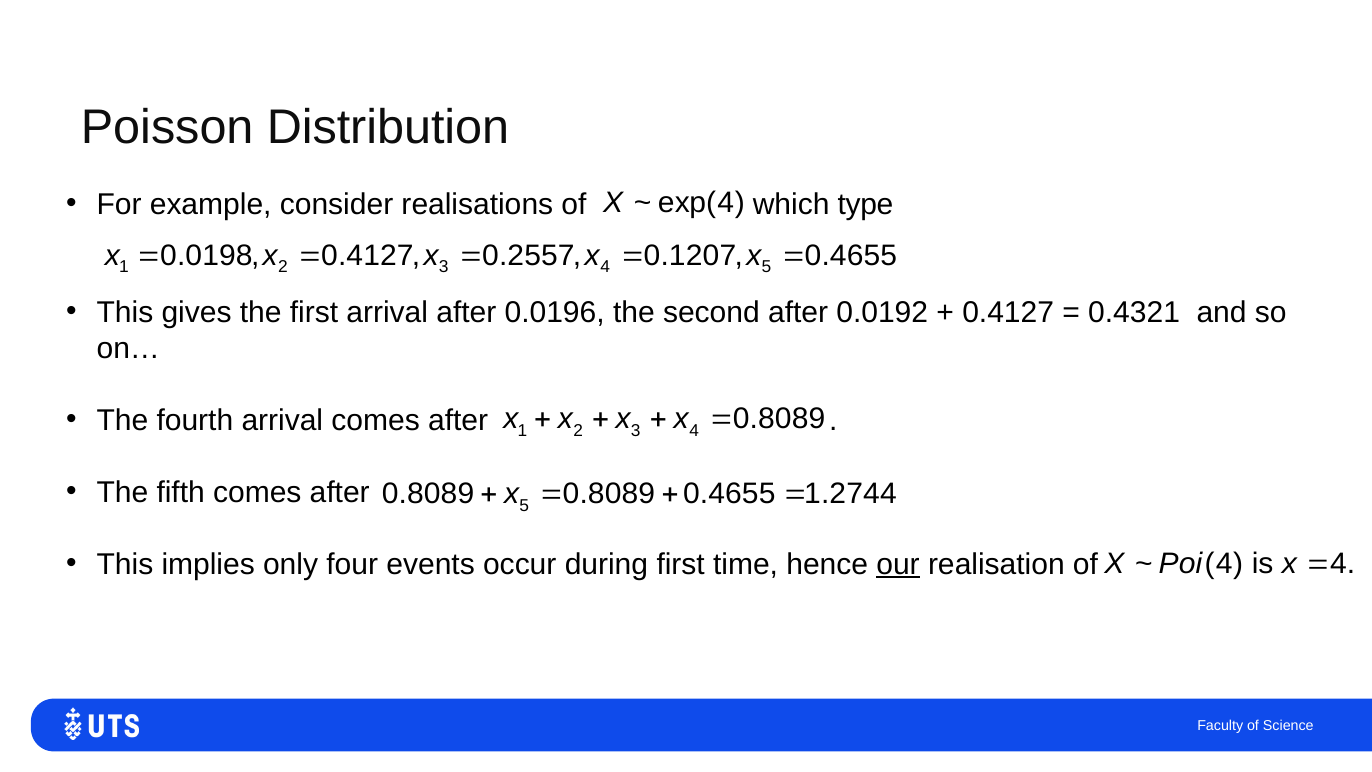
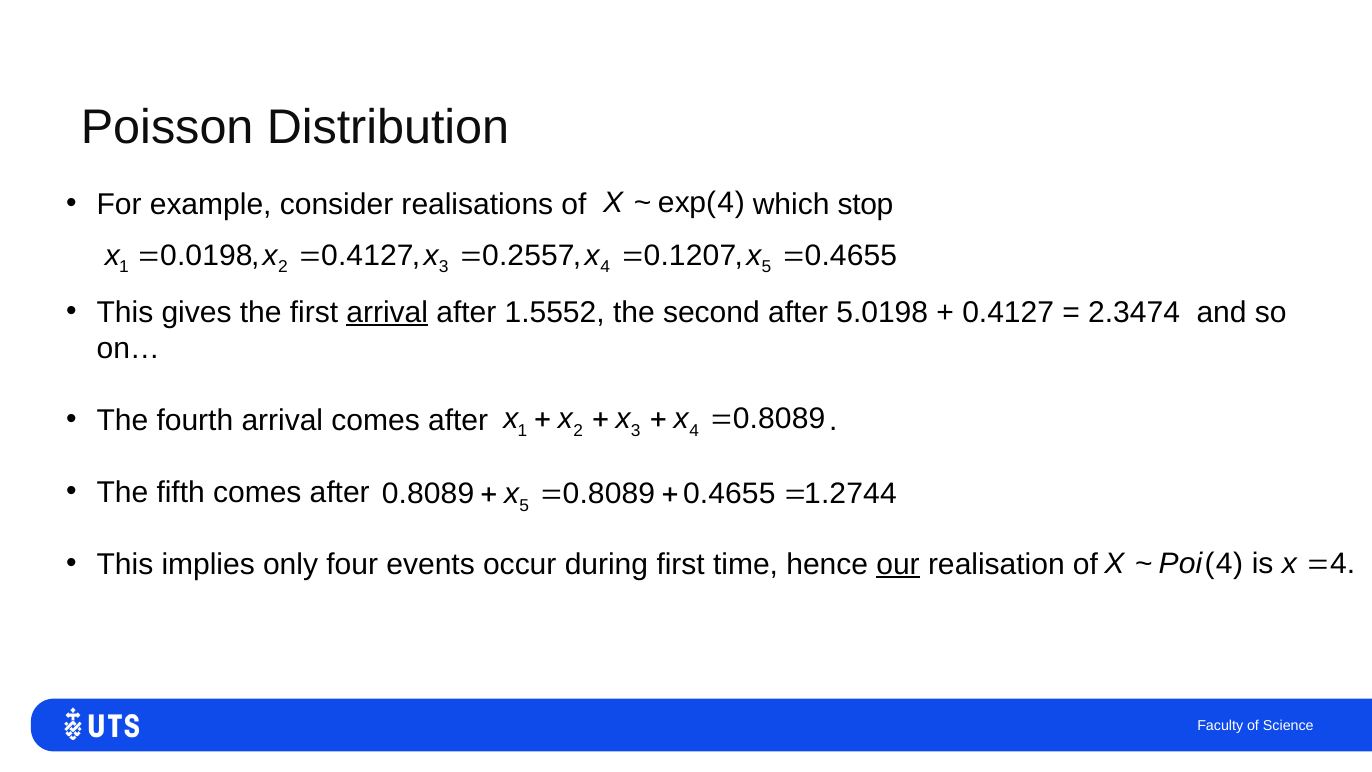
type: type -> stop (865, 204)
arrival underline: none -> present (387, 312)
0.0196: 0.0196 -> 1.5552 (555, 312)
0.0192: 0.0192 -> 5.0198 (882, 312)
0.4321: 0.4321 -> 2.3474 (1134, 312)
